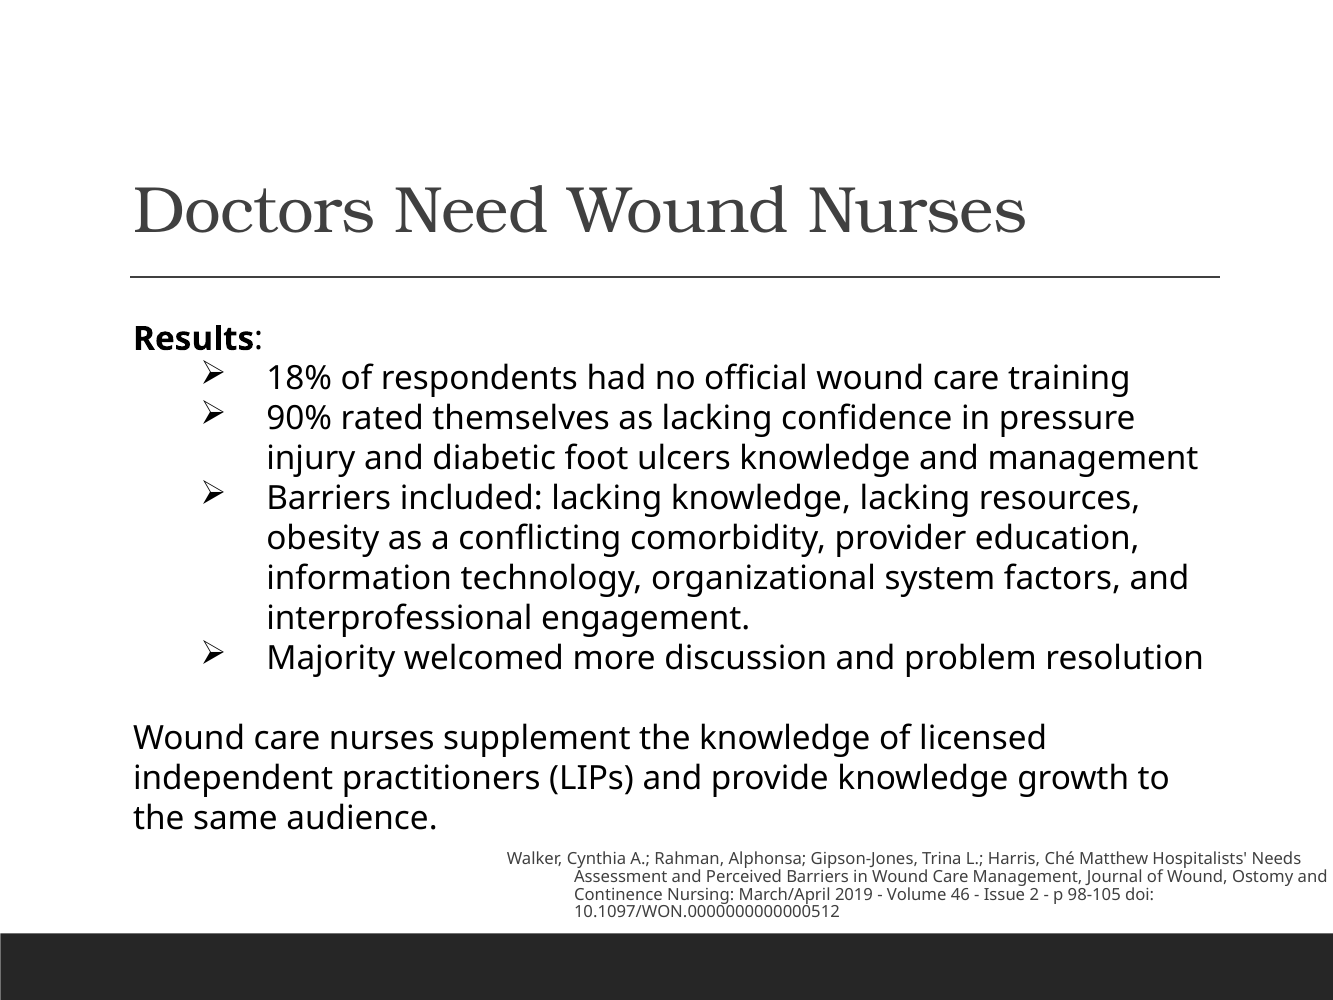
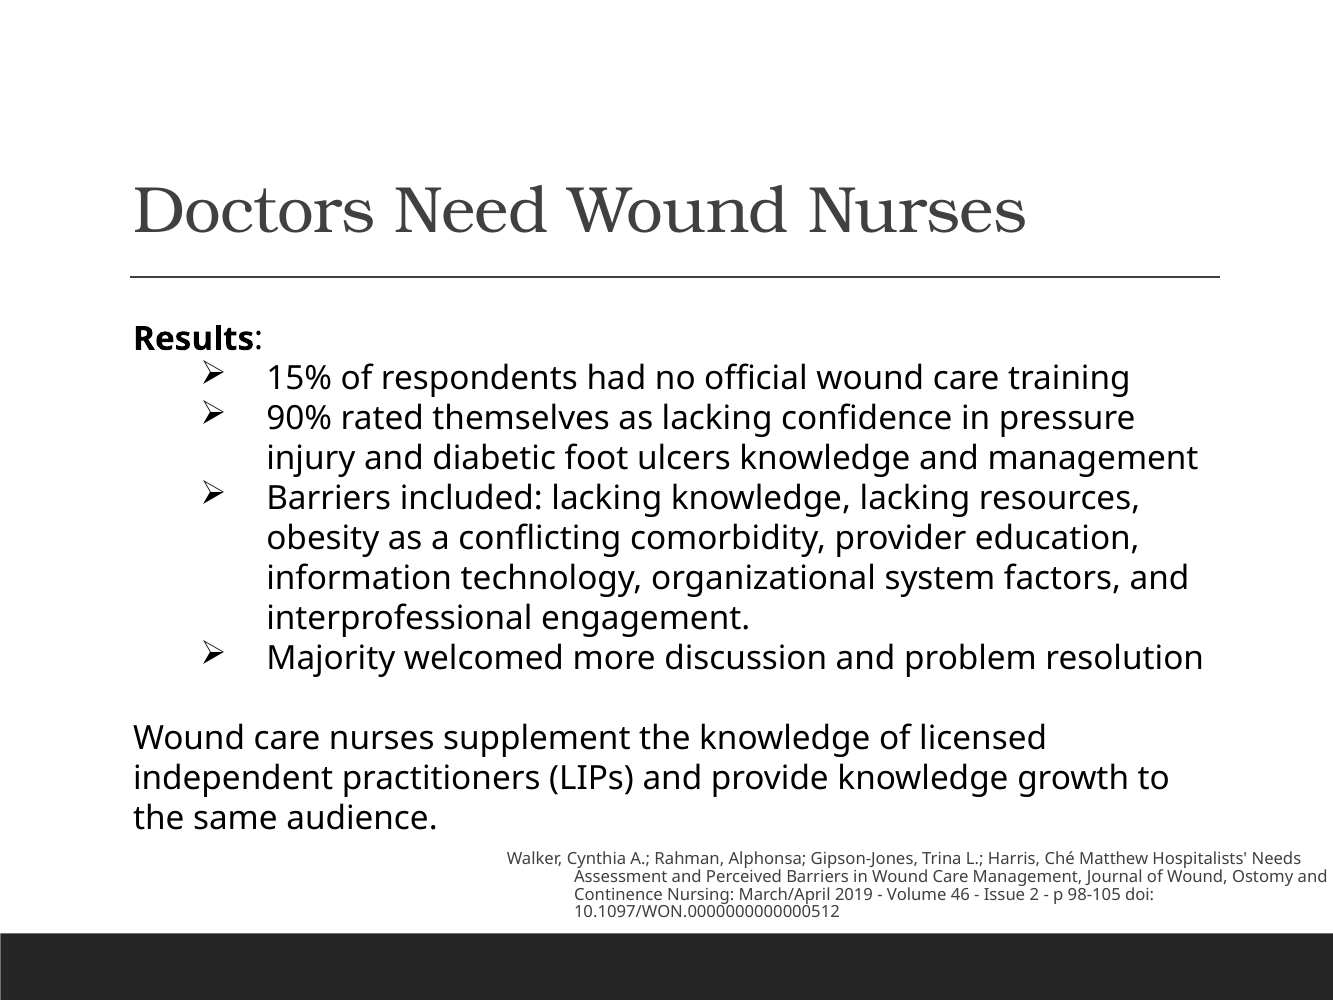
18%: 18% -> 15% (299, 379)
